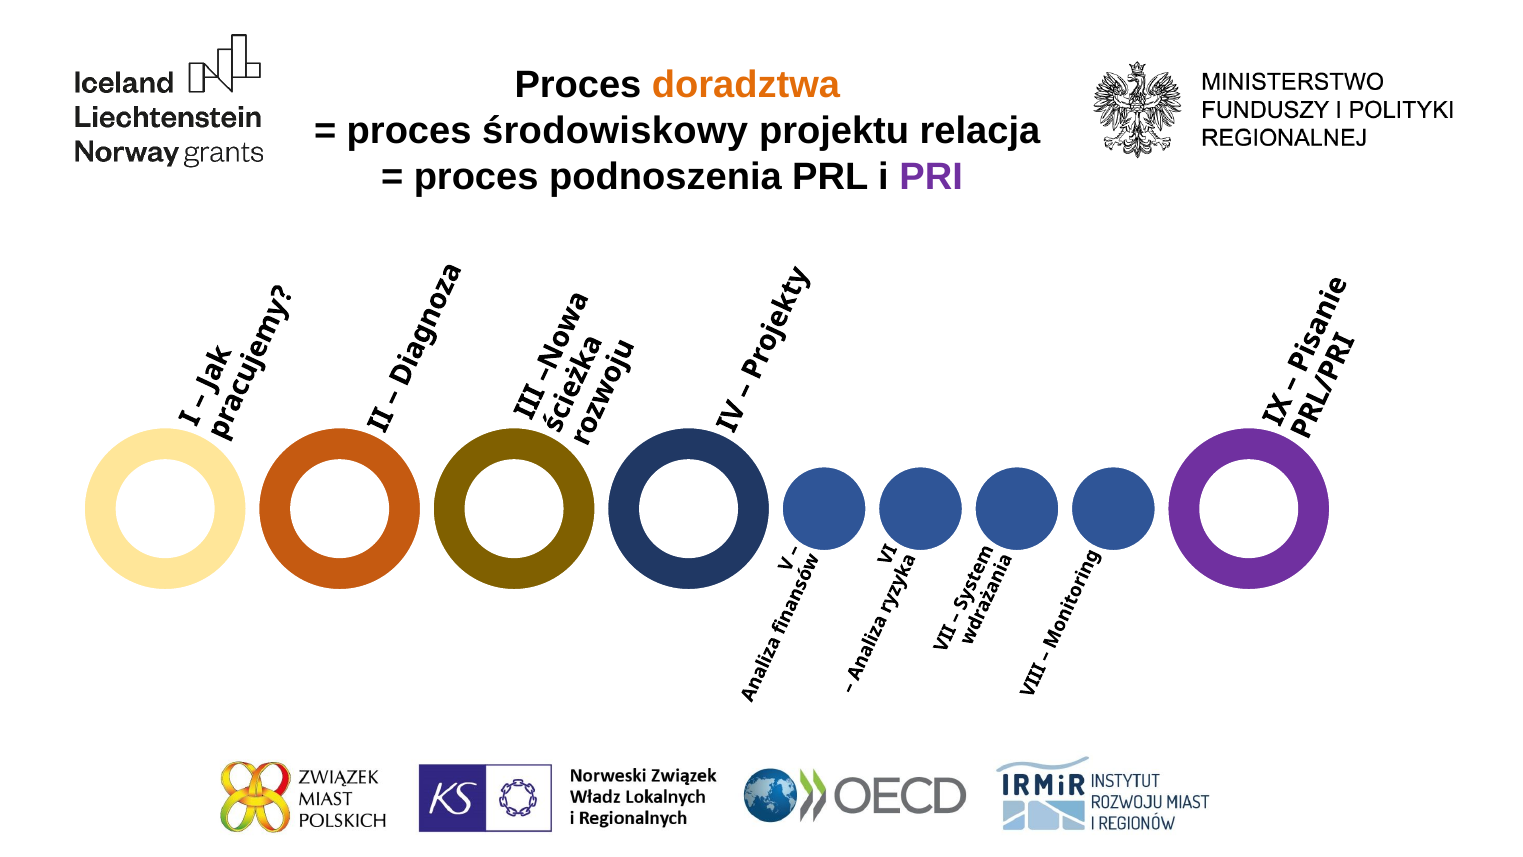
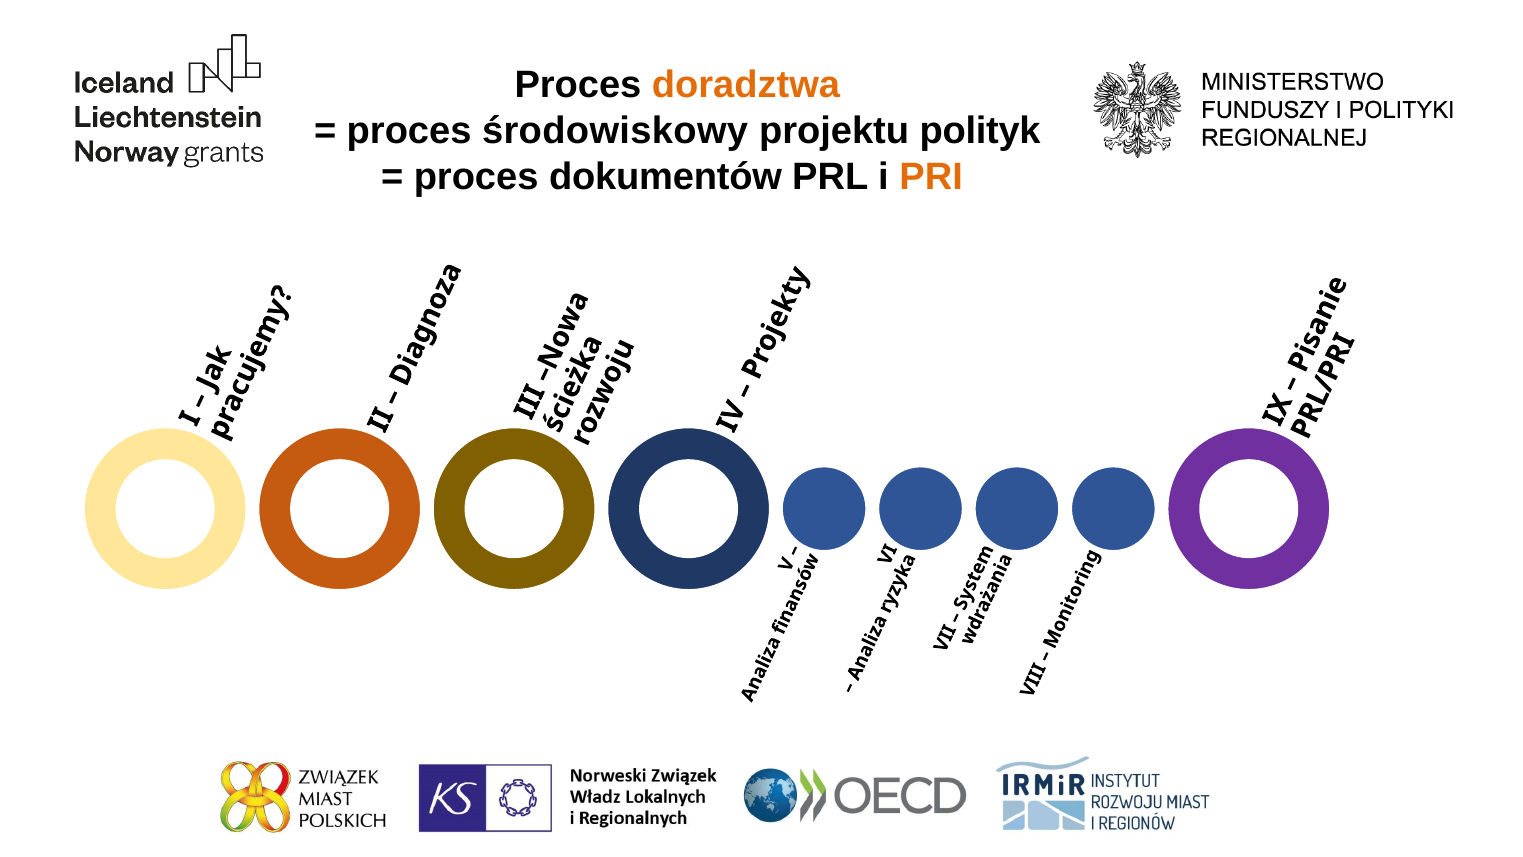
relacja: relacja -> polityk (980, 131)
podnoszenia: podnoszenia -> dokumentów (666, 176)
PRI colour: purple -> orange (931, 176)
